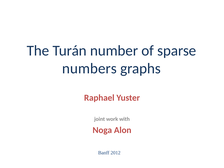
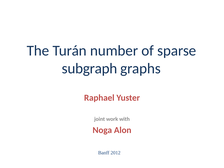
numbers: numbers -> subgraph (90, 69)
